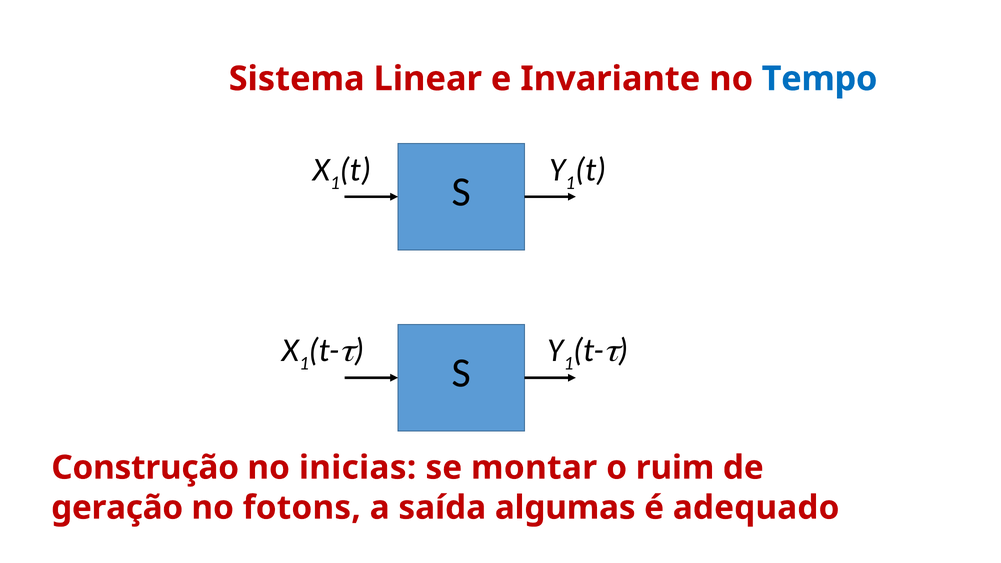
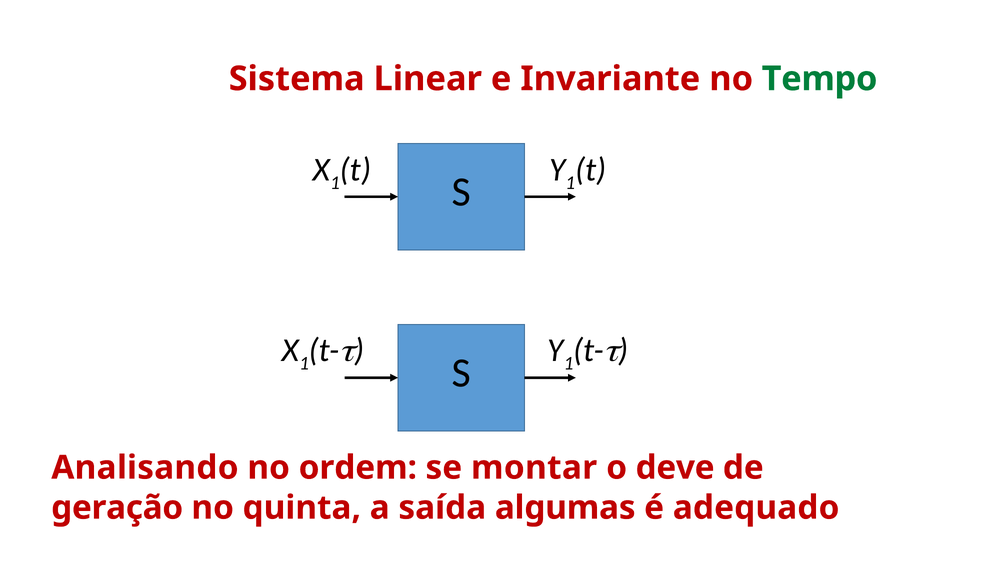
Tempo colour: blue -> green (820, 79)
Construção: Construção -> Analisando (145, 468)
inicias: inicias -> ordem (358, 468)
ruim: ruim -> deve (675, 468)
fotons: fotons -> quinta (302, 508)
